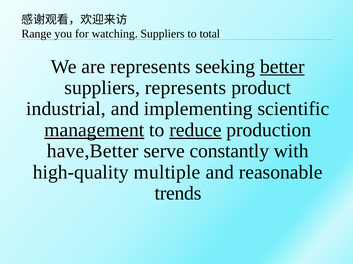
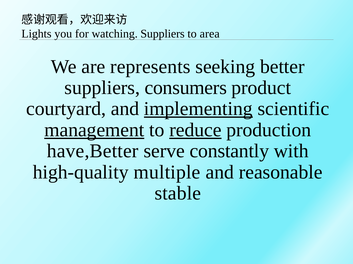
Range: Range -> Lights (37, 34)
total: total -> area (210, 34)
better underline: present -> none (282, 67)
suppliers represents: represents -> consumers (186, 88)
industrial: industrial -> courtyard (66, 109)
implementing underline: none -> present (198, 109)
trends: trends -> stable (178, 194)
